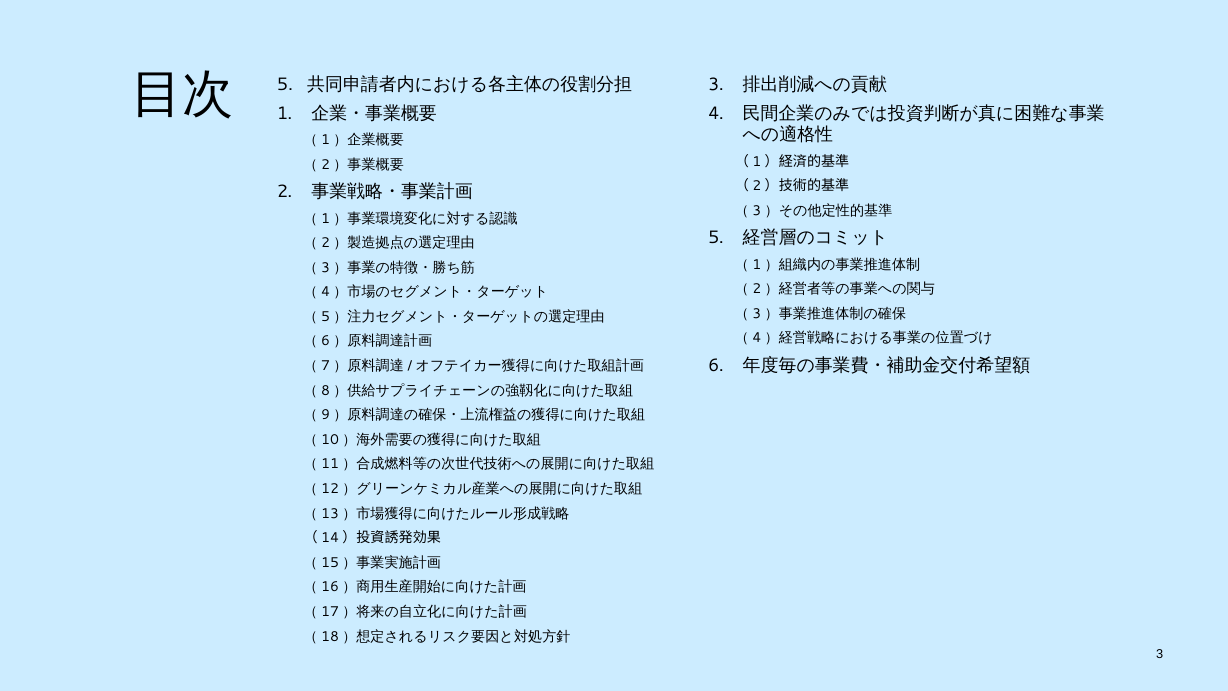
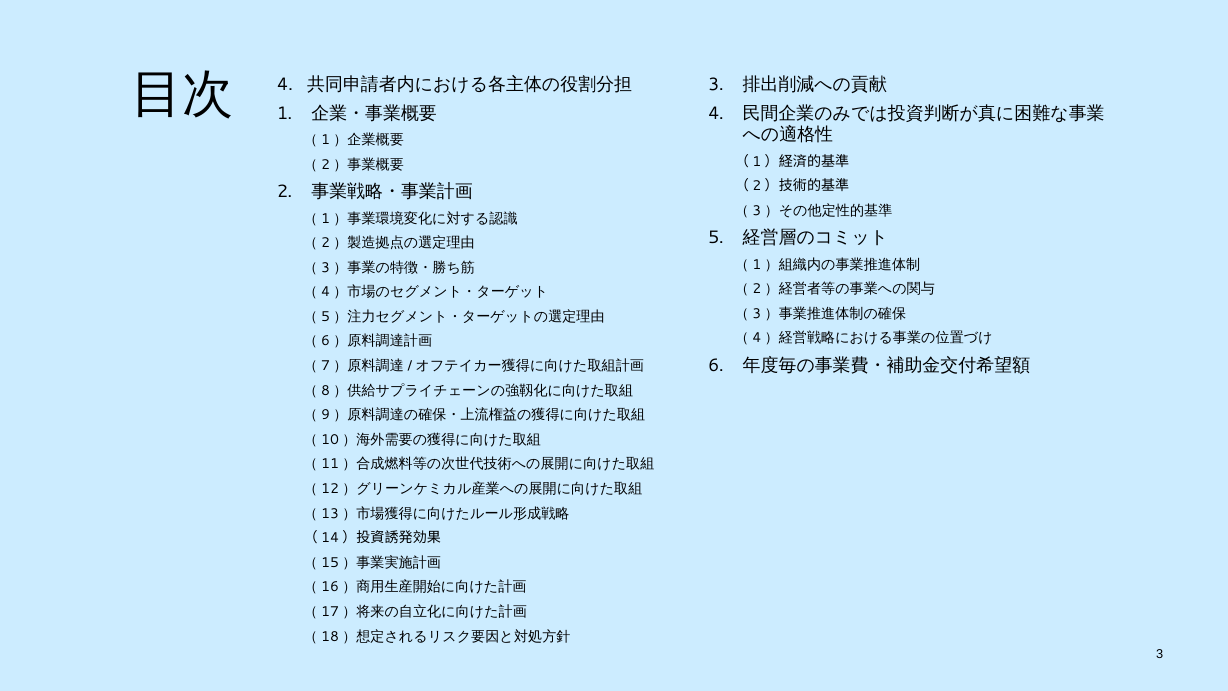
5: 5 -> 4 (285, 84)
